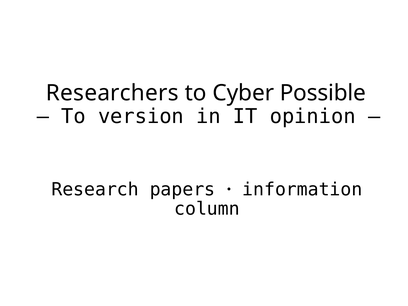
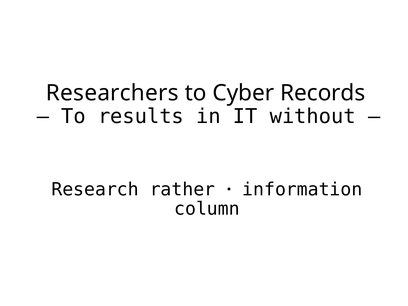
Possible: Possible -> Records (323, 93)
version: version -> results (141, 116)
opinion: opinion -> without (313, 116)
papers: papers -> rather (182, 189)
